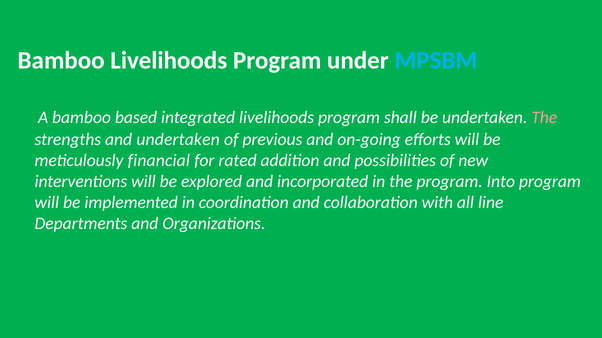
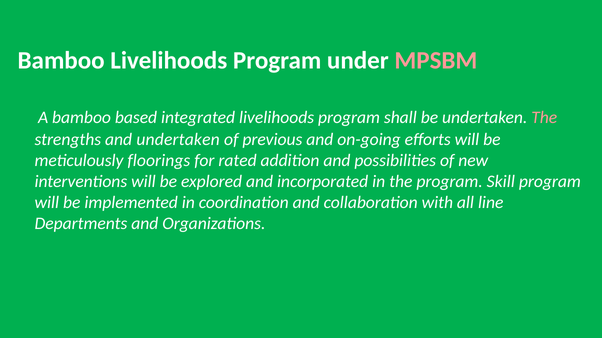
MPSBM colour: light blue -> pink (436, 60)
financial: financial -> floorings (159, 161)
Into: Into -> Skill (501, 182)
